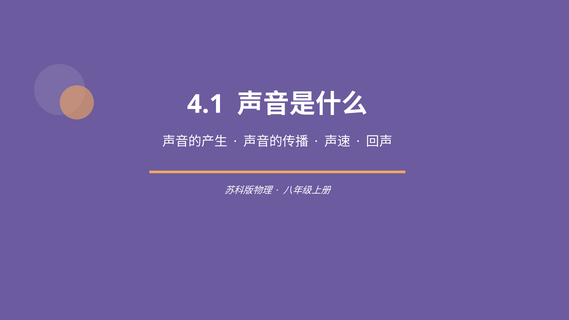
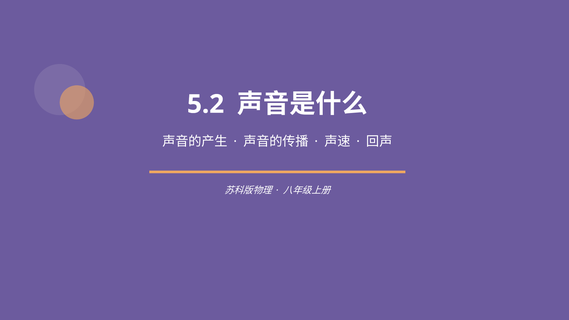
4.1: 4.1 -> 5.2 (206, 104)
